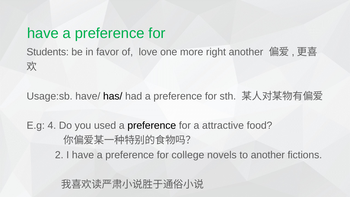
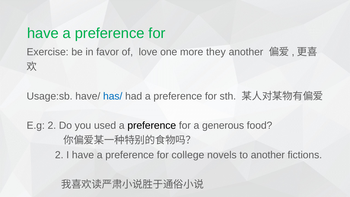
Students: Students -> Exercise (48, 52)
right: right -> they (216, 52)
has/ colour: black -> blue (113, 96)
E.g 4: 4 -> 2 (52, 125)
attractive: attractive -> generous (223, 125)
